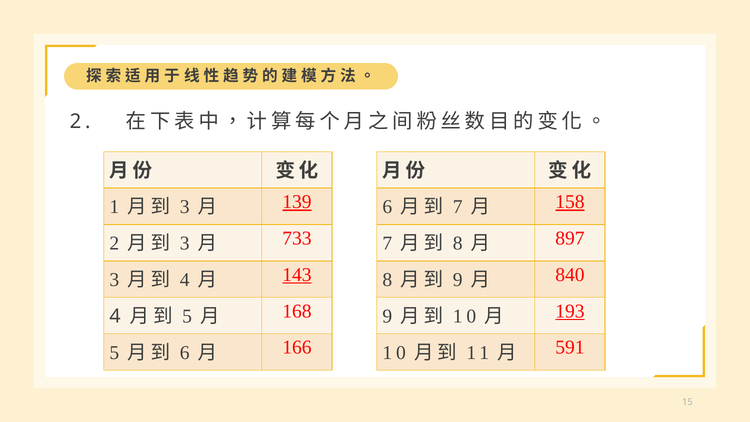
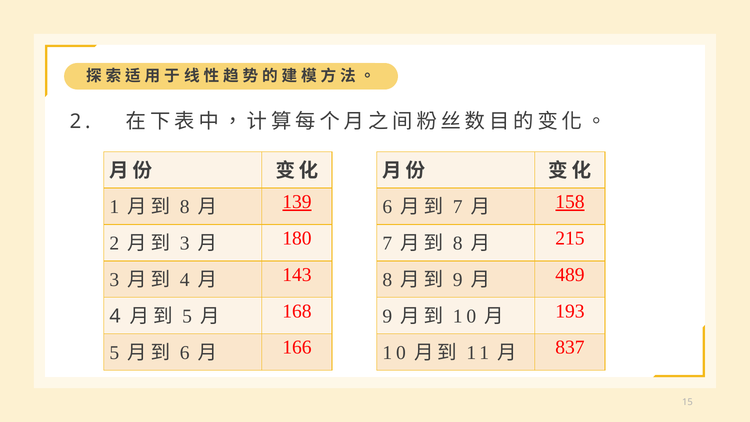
3: 3 -> 8 (185, 207)
733: 733 -> 180 (297, 238)
897: 897 -> 215 (570, 238)
143 underline: present -> none (297, 275)
840: 840 -> 489 (570, 275)
193 underline: present -> none (570, 311)
591: 591 -> 837 (570, 347)
